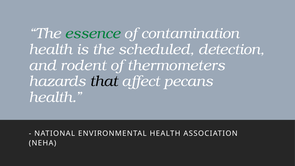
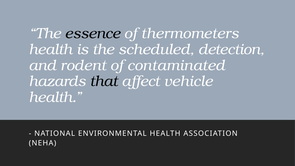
essence colour: green -> black (93, 33)
contamination: contamination -> thermometers (190, 33)
thermometers: thermometers -> contaminated (176, 65)
pecans: pecans -> vehicle (188, 81)
